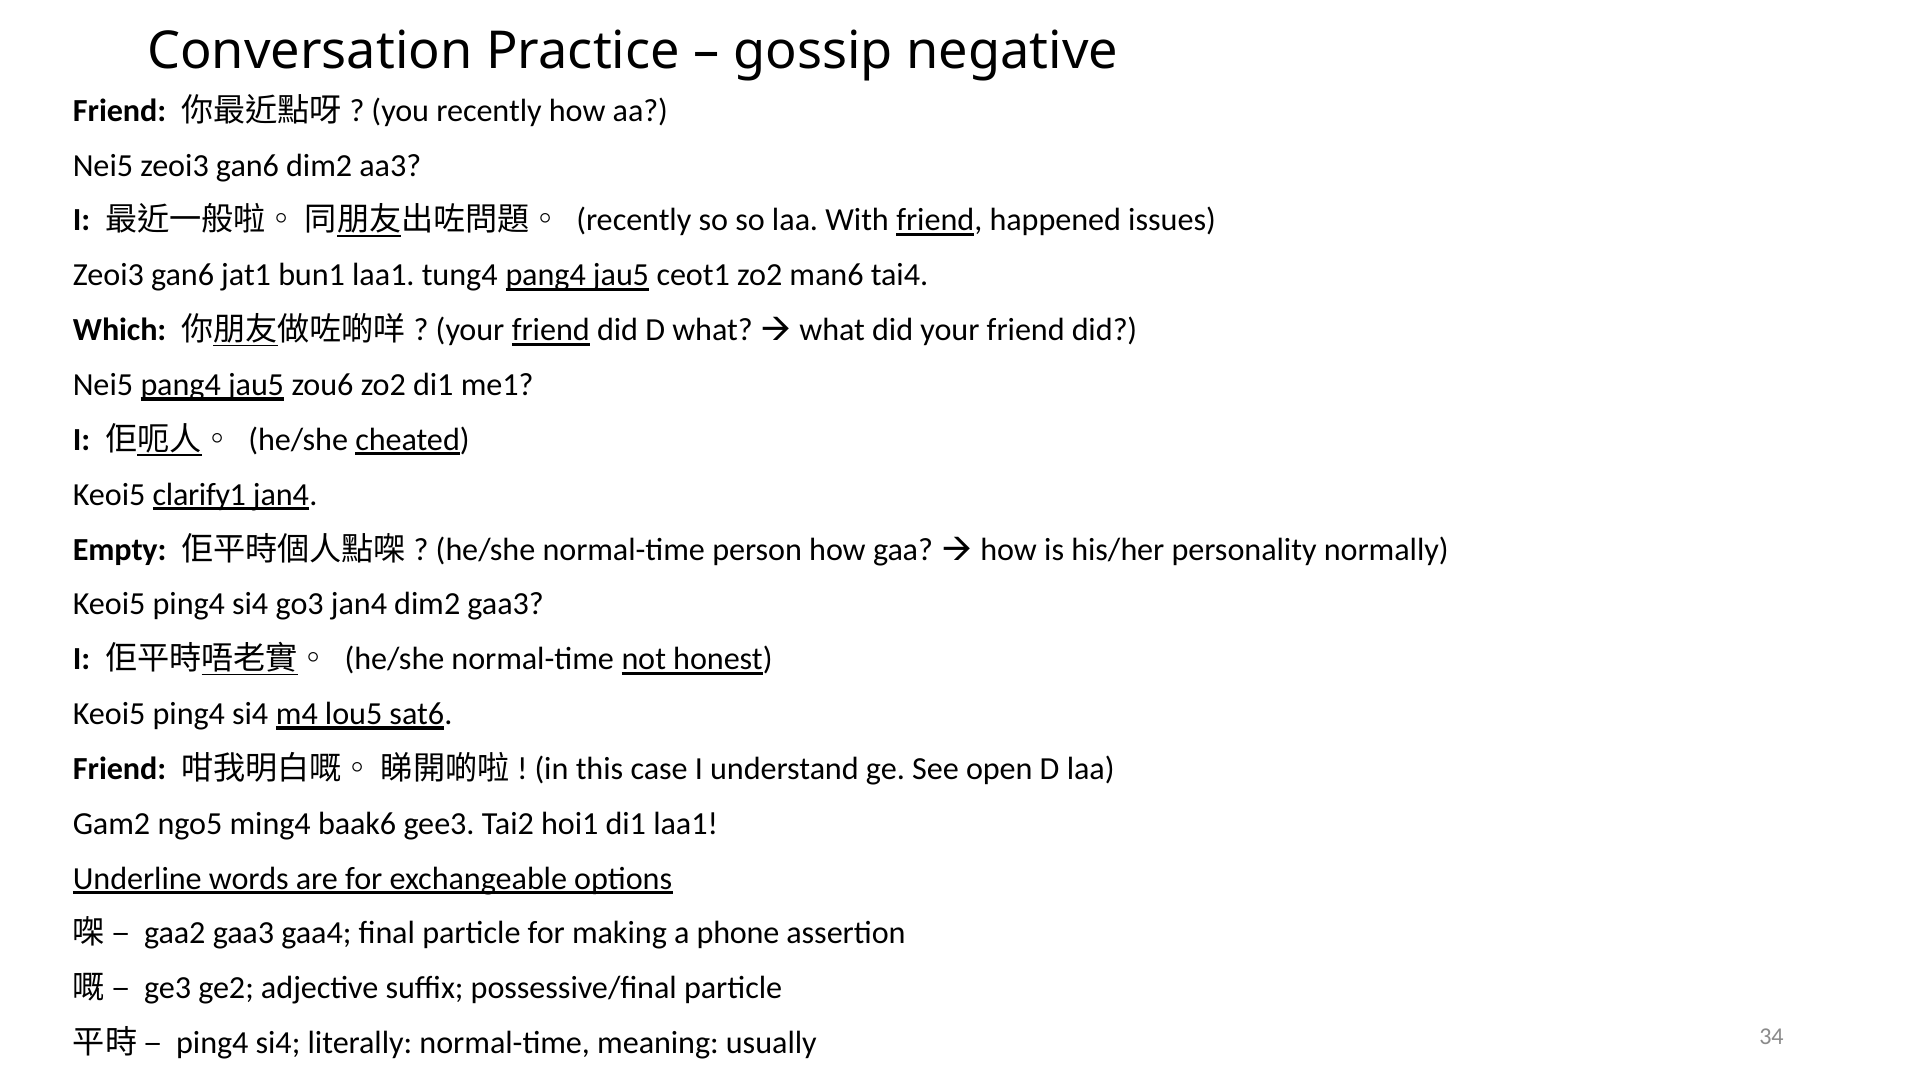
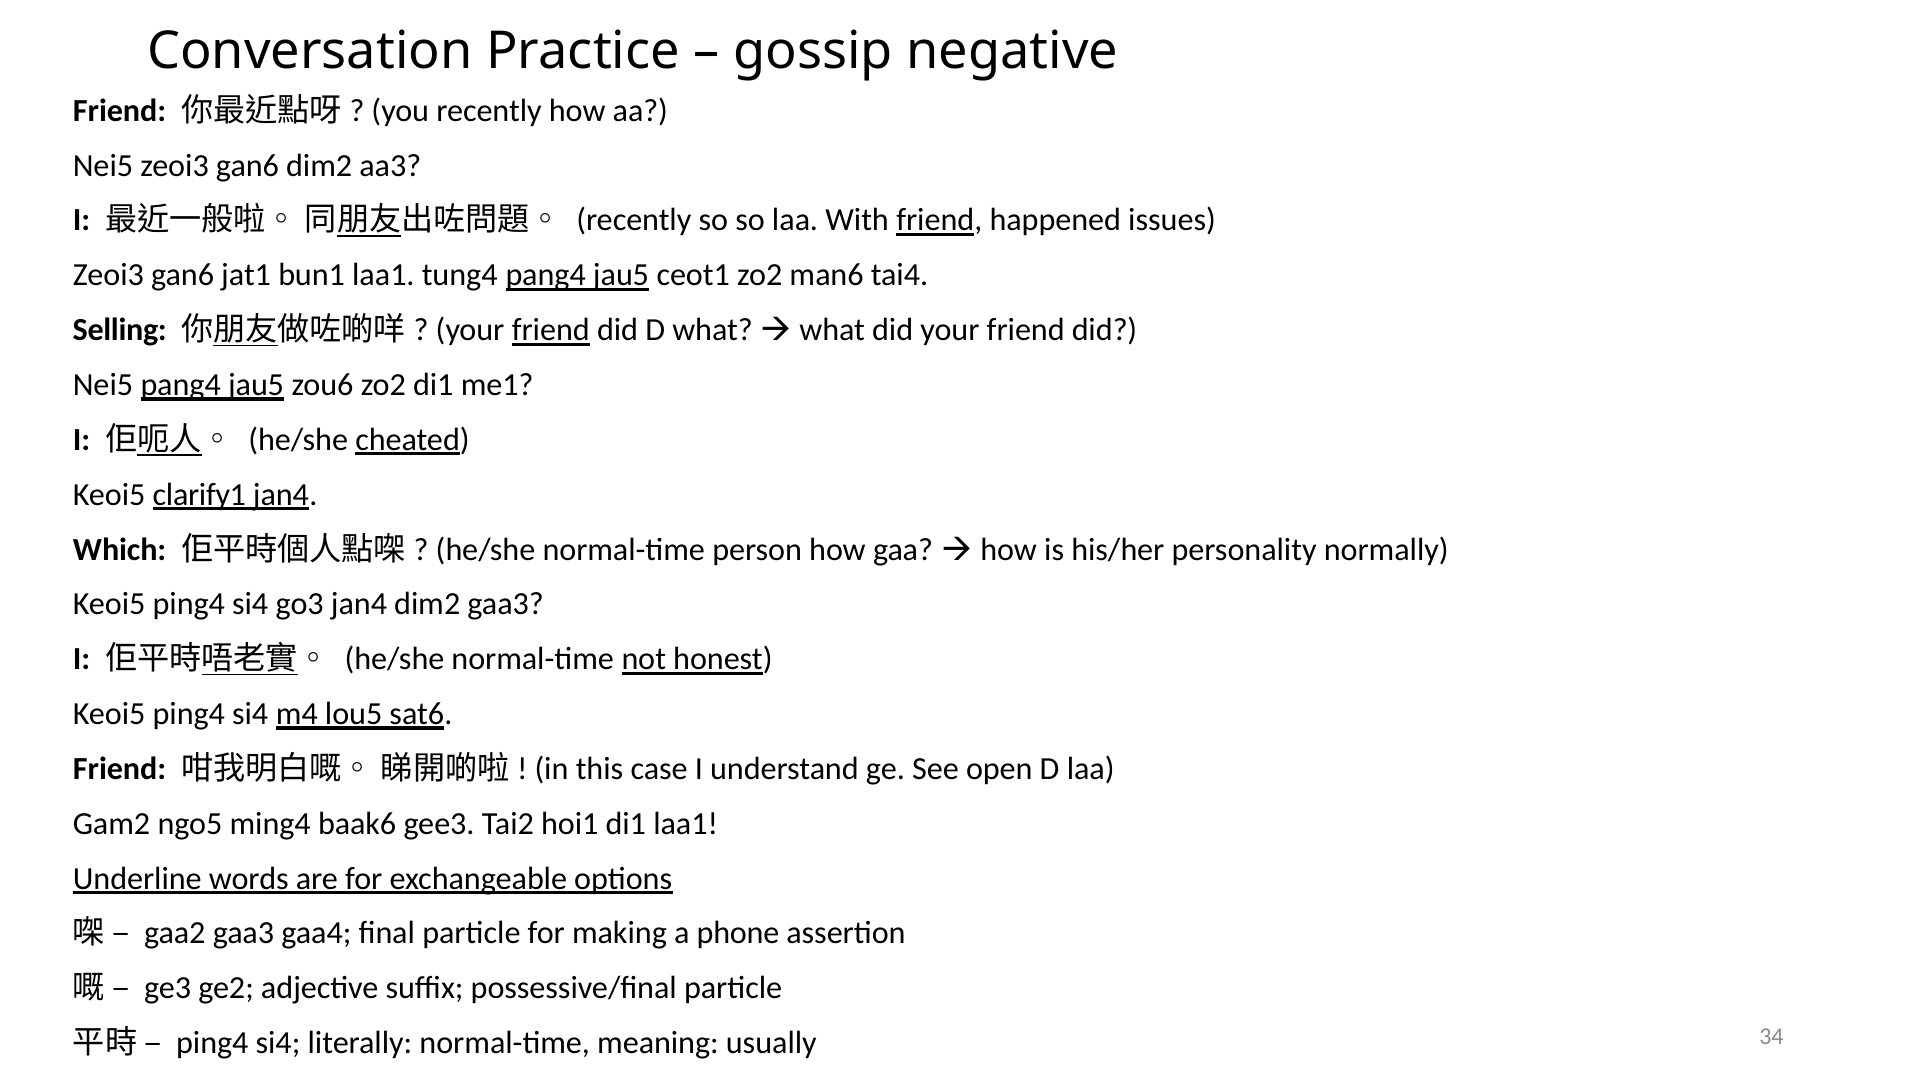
Which: Which -> Selling (120, 330)
Empty: Empty -> Which (120, 550)
